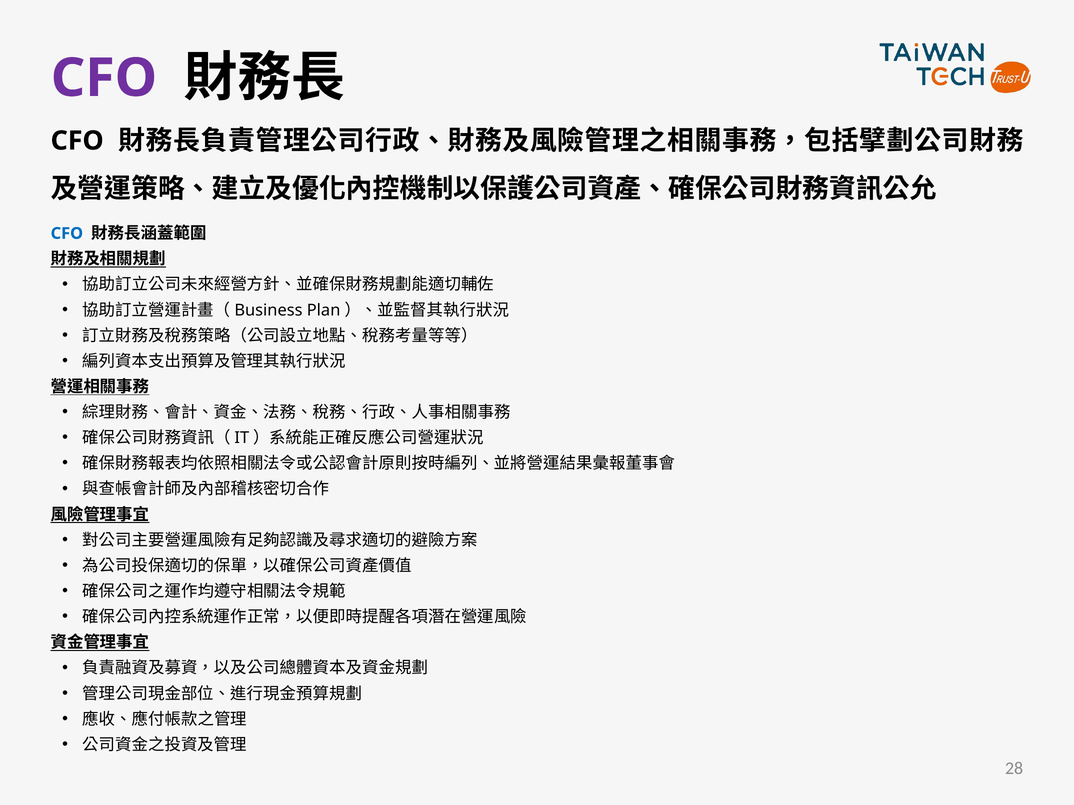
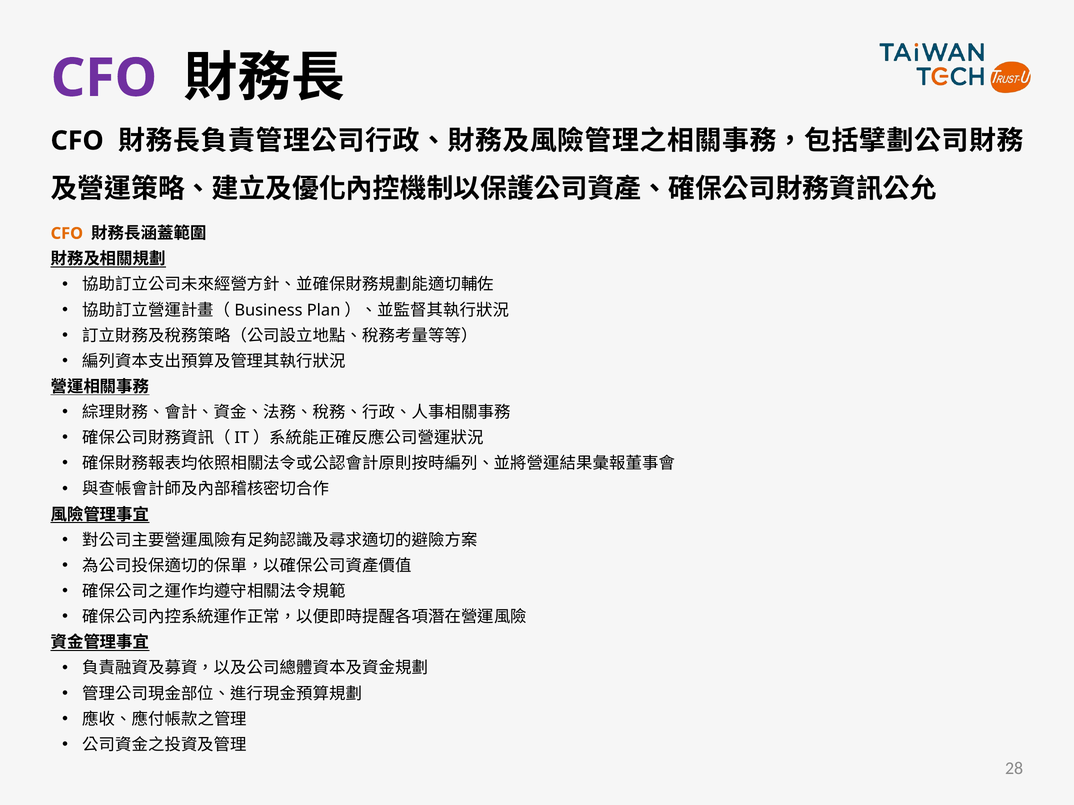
CFO colour: blue -> orange (67, 234)
